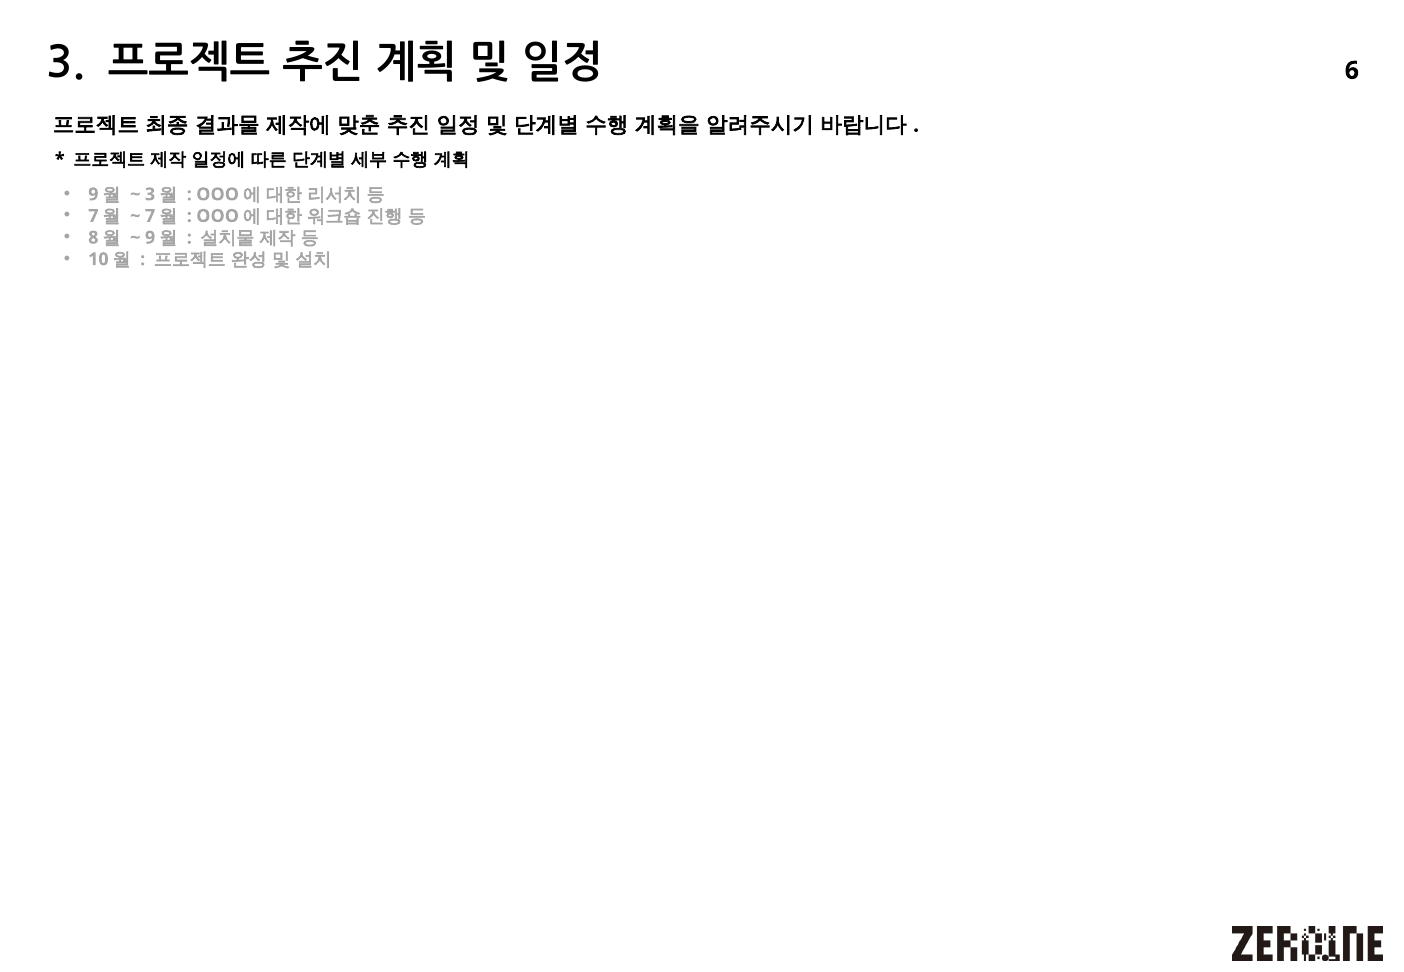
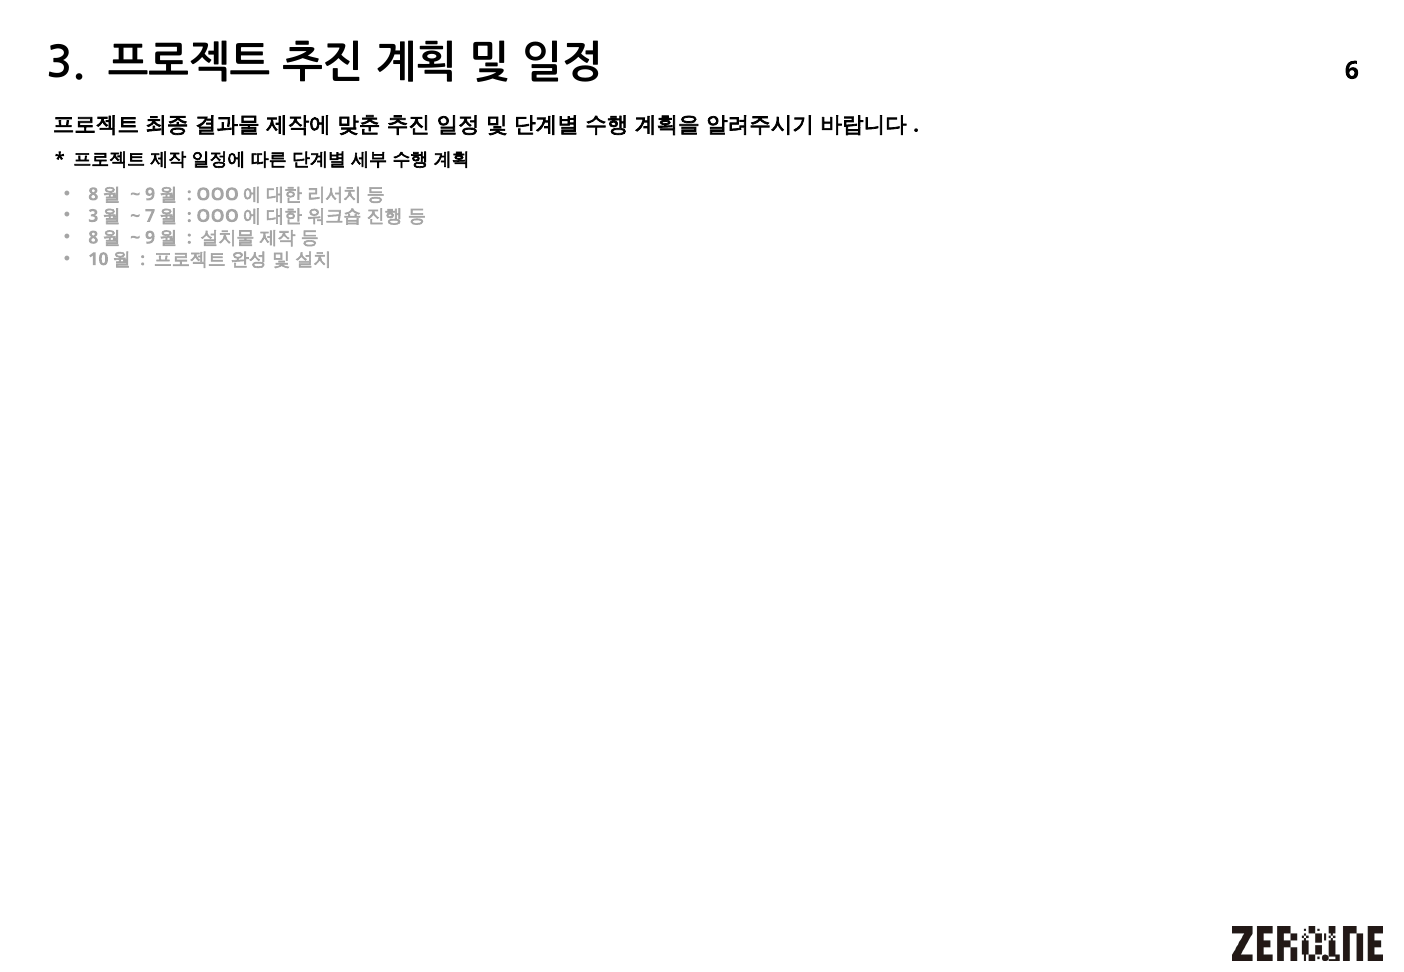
9: 9 -> 8 (93, 194)
3: 3 -> 9 (150, 194)
7: 7 -> 3 (93, 216)
